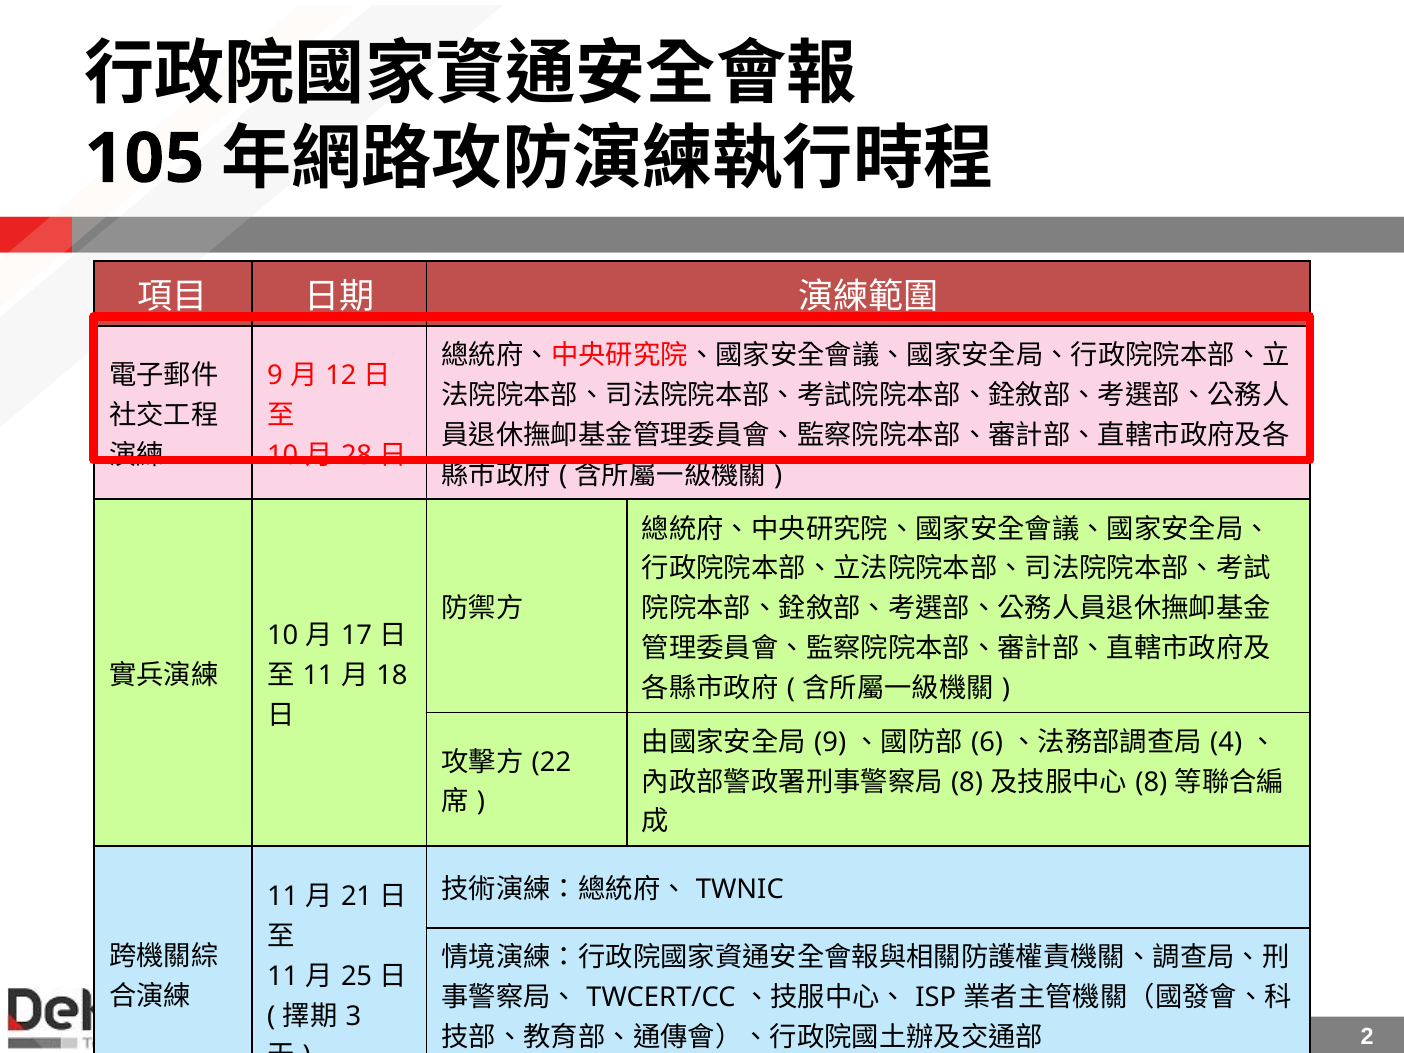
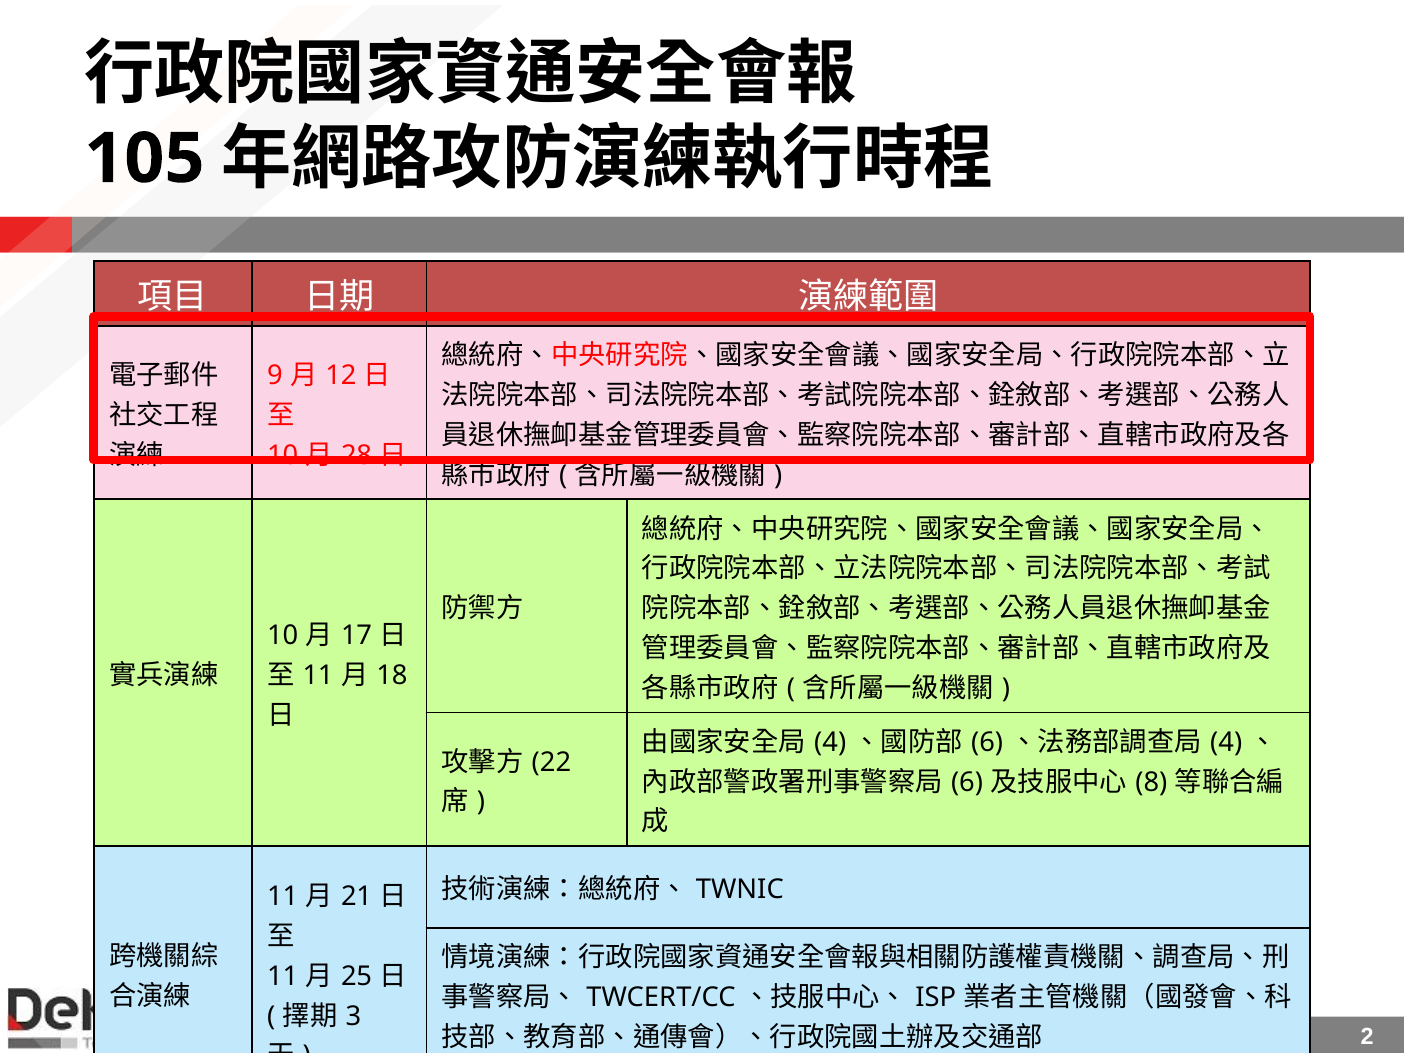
9: 9 -> 4 (830, 742)
8: 8 -> 6 (967, 782)
